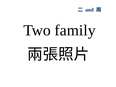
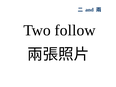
family: family -> follow (75, 30)
